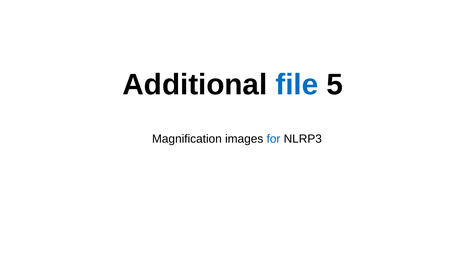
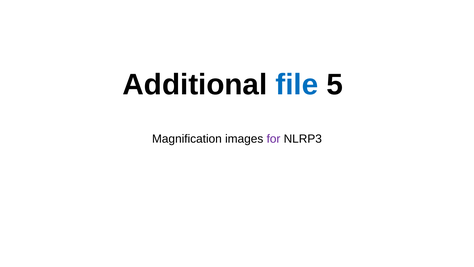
for colour: blue -> purple (274, 139)
